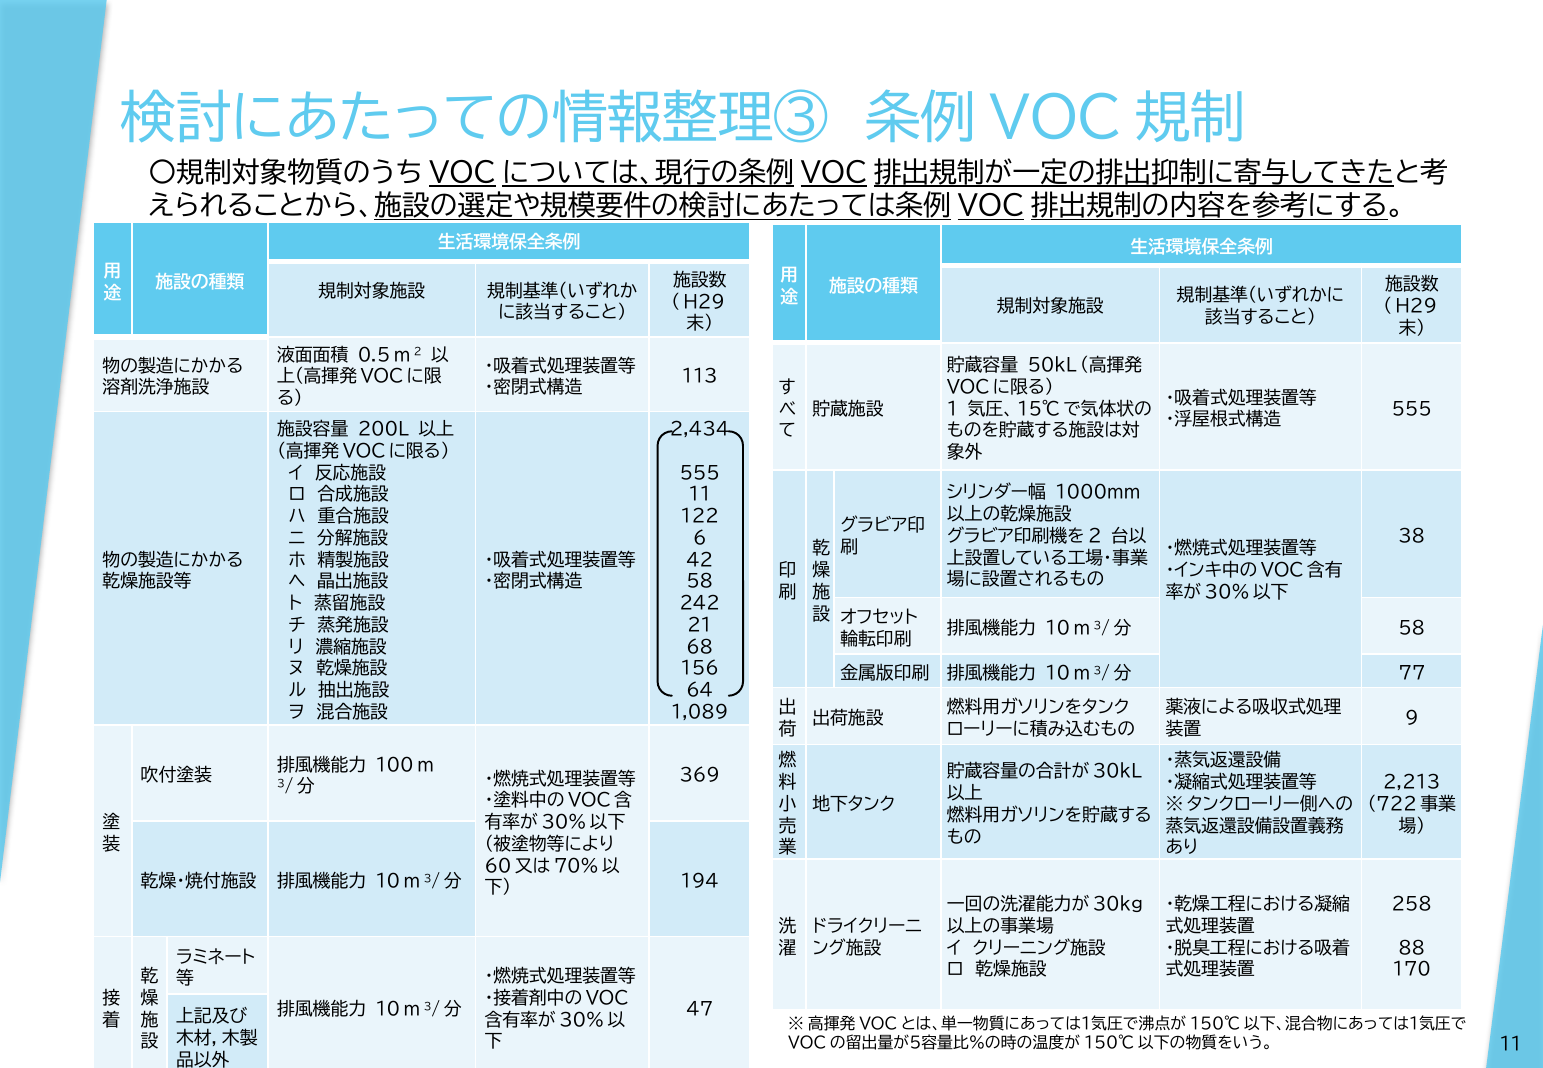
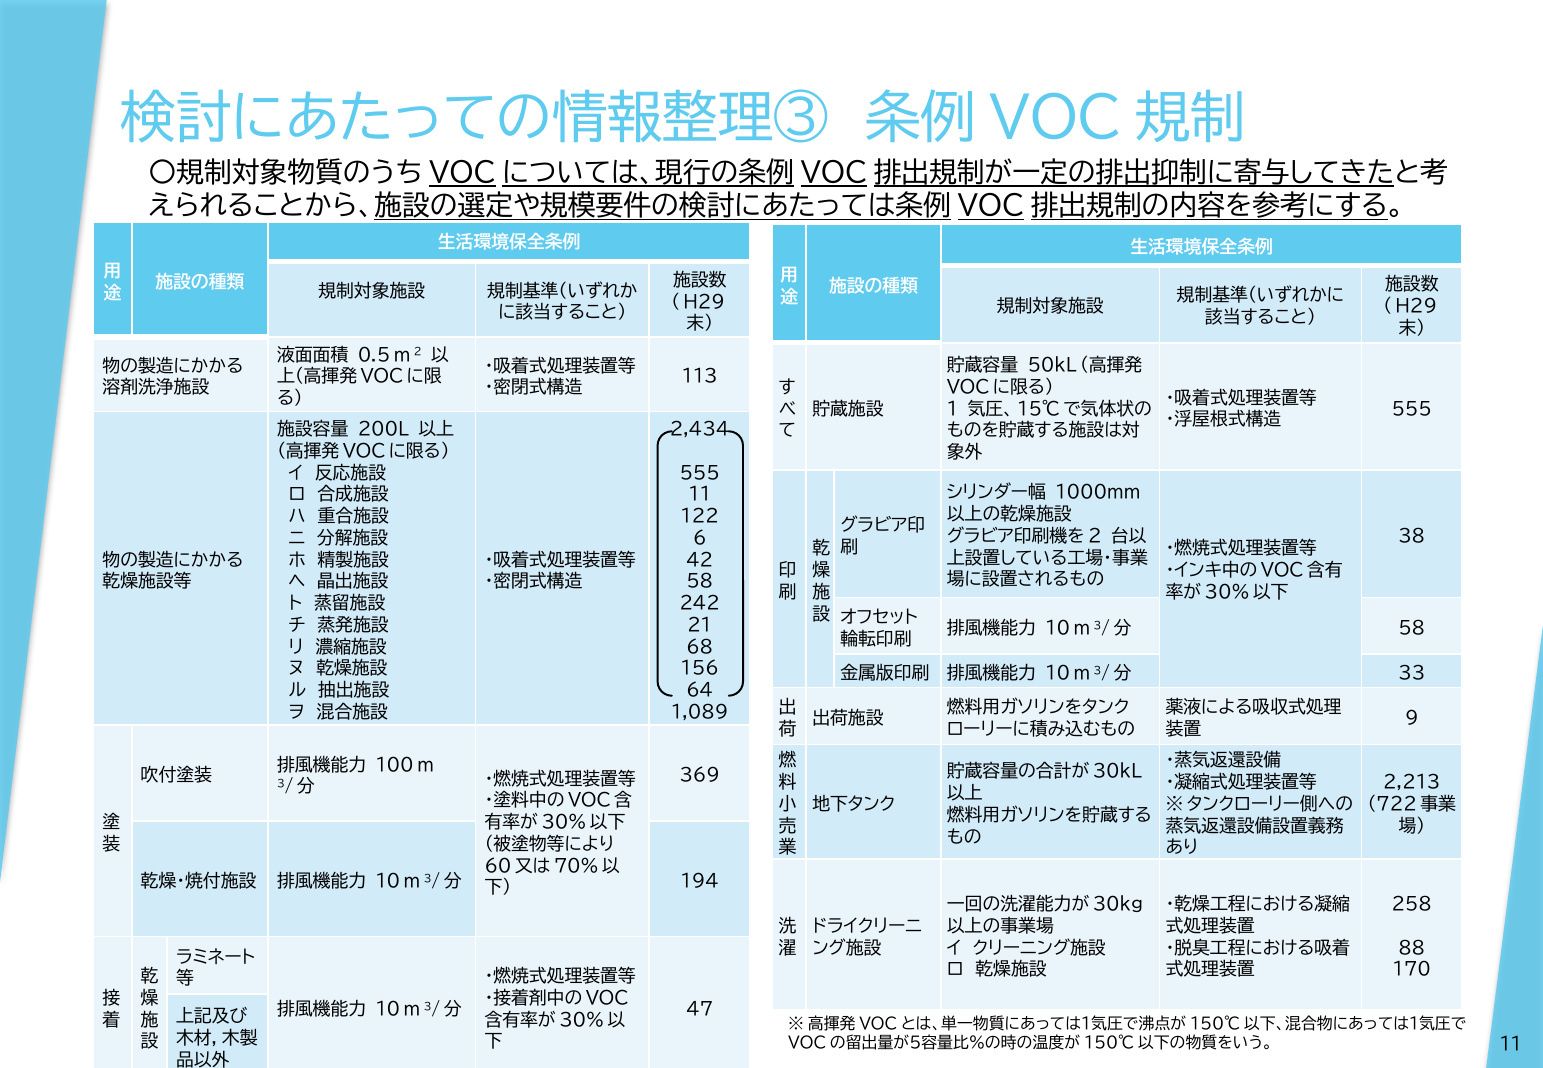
77: 77 -> 33 (1412, 674)
